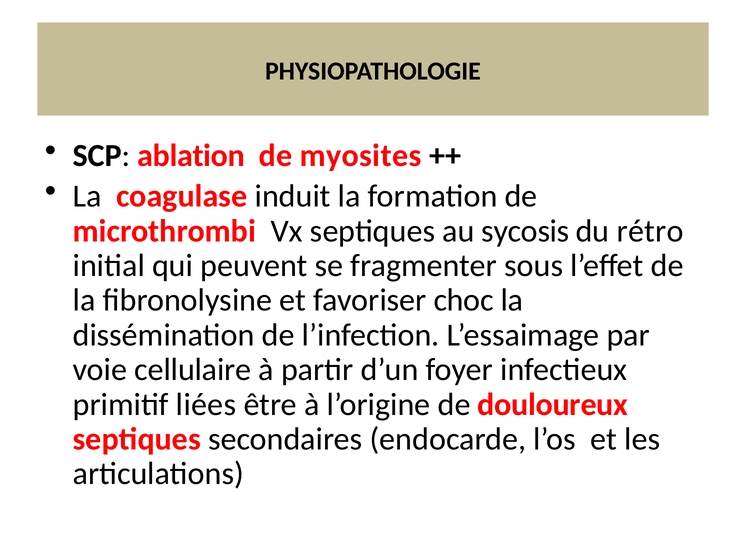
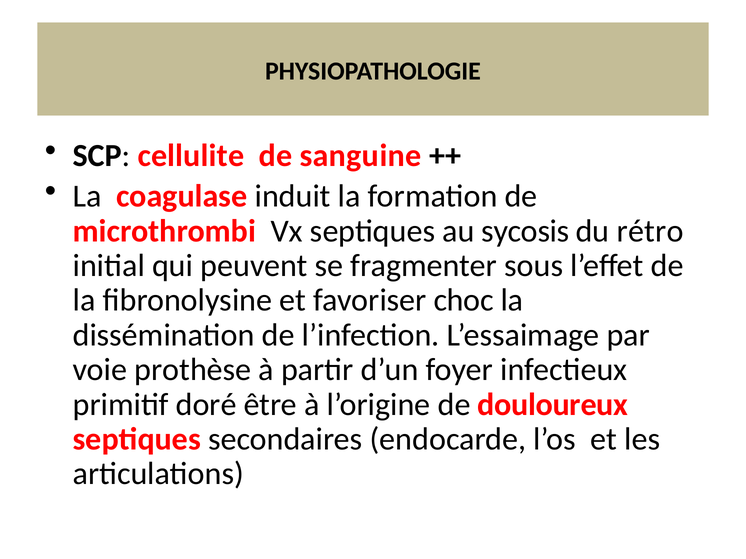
ablation: ablation -> cellulite (191, 156)
myosites: myosites -> sanguine (361, 156)
cellulaire: cellulaire -> prothèse (193, 370)
liées: liées -> doré (206, 405)
